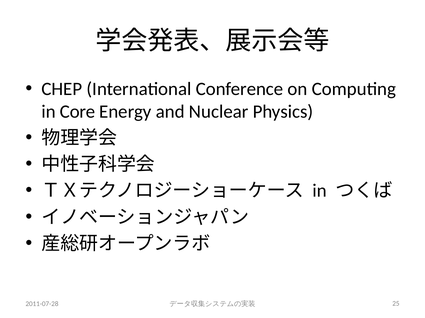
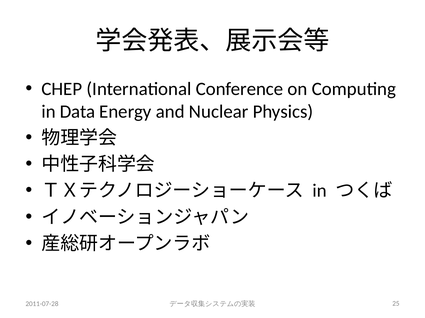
Core: Core -> Data (78, 112)
